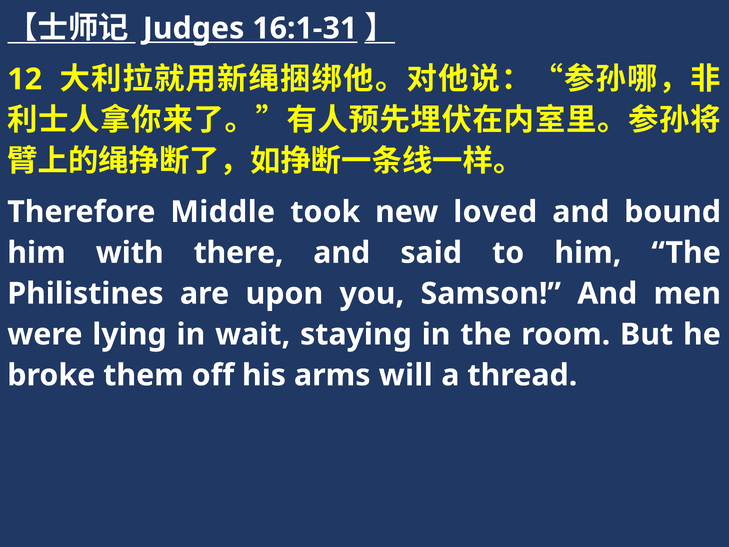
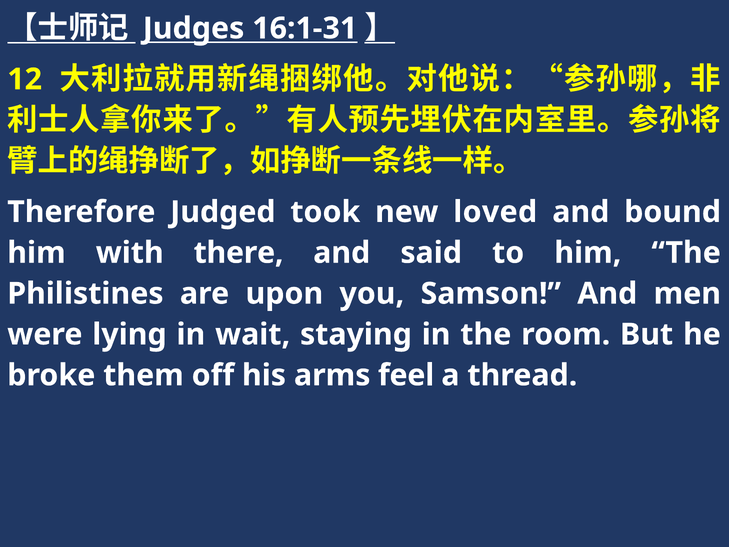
Middle: Middle -> Judged (223, 212)
will: will -> feel (406, 375)
